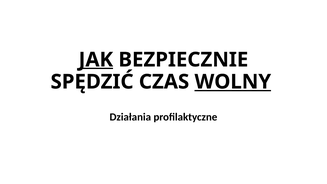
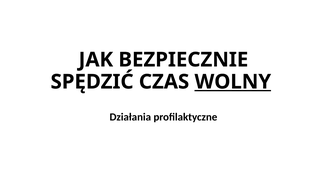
JAK underline: present -> none (96, 60)
